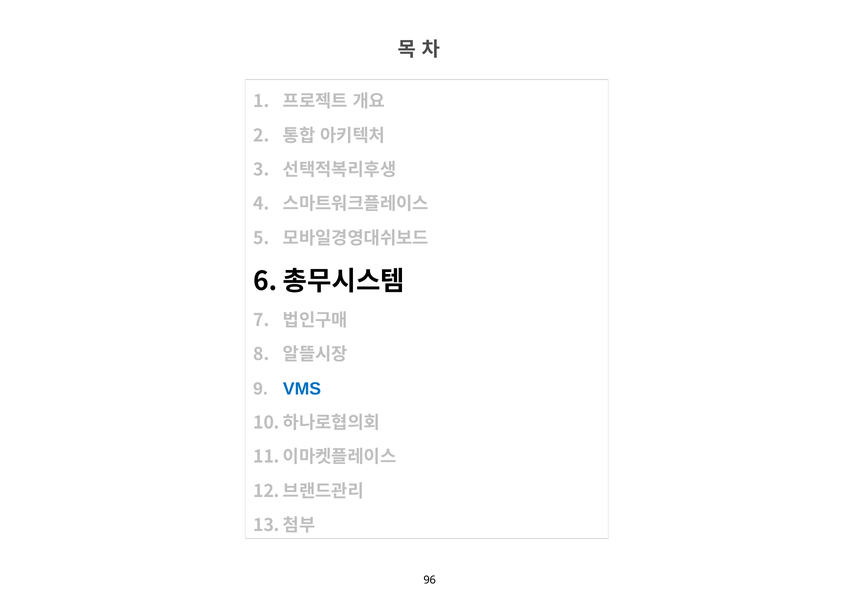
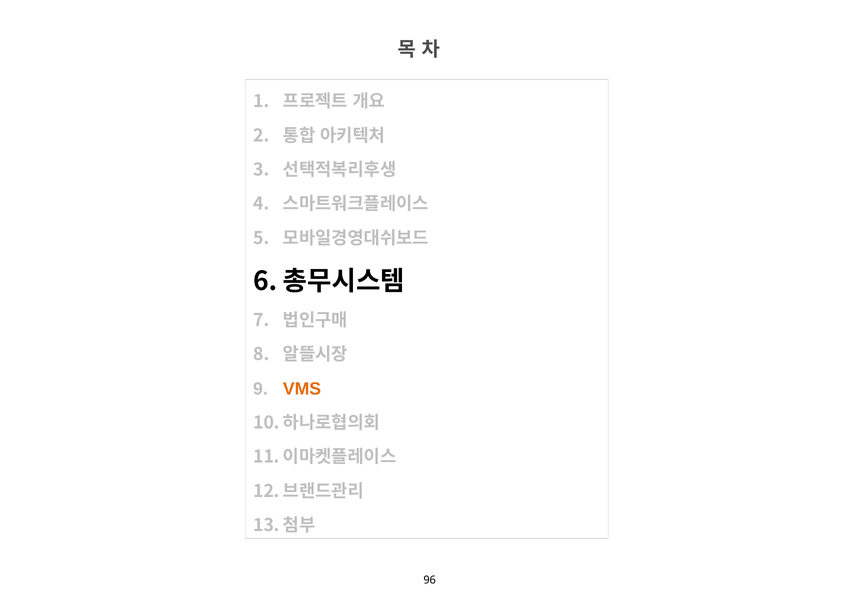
VMS colour: blue -> orange (302, 389)
